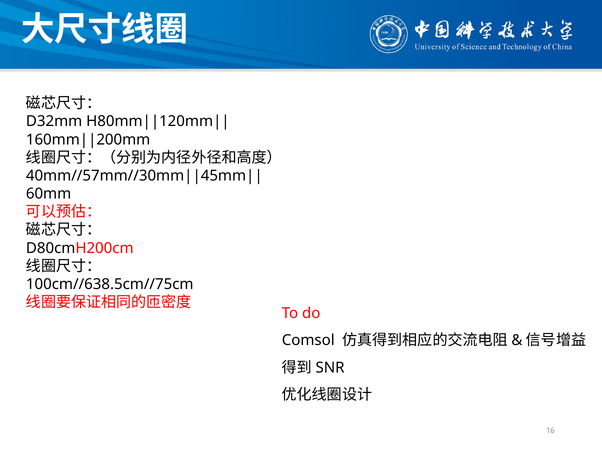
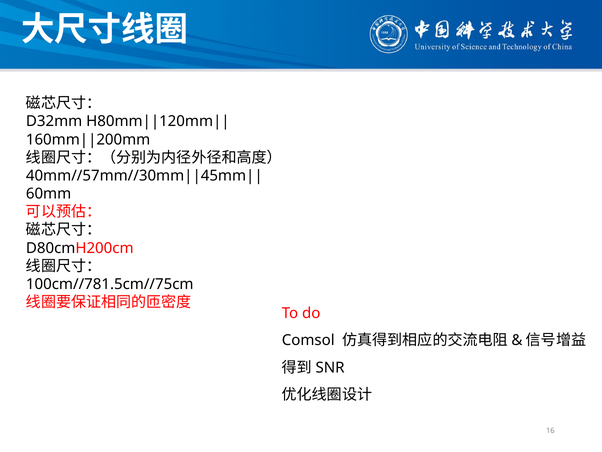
100cm//638.5cm//75cm: 100cm//638.5cm//75cm -> 100cm//781.5cm//75cm (110, 284)
